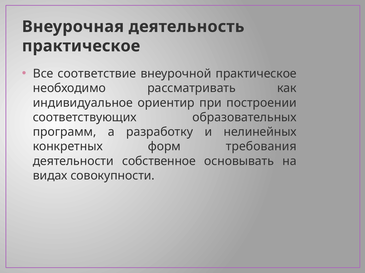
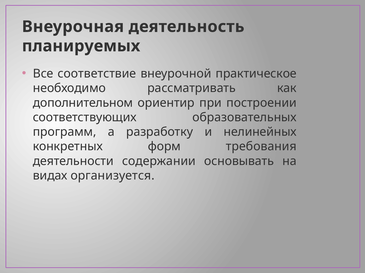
практическое: практическое -> планируемых (81, 46)
индивидуальное: индивидуальное -> дополнительном (83, 103)
собственное: собственное -> содержании (159, 161)
совокупности: совокупности -> организуется (113, 176)
